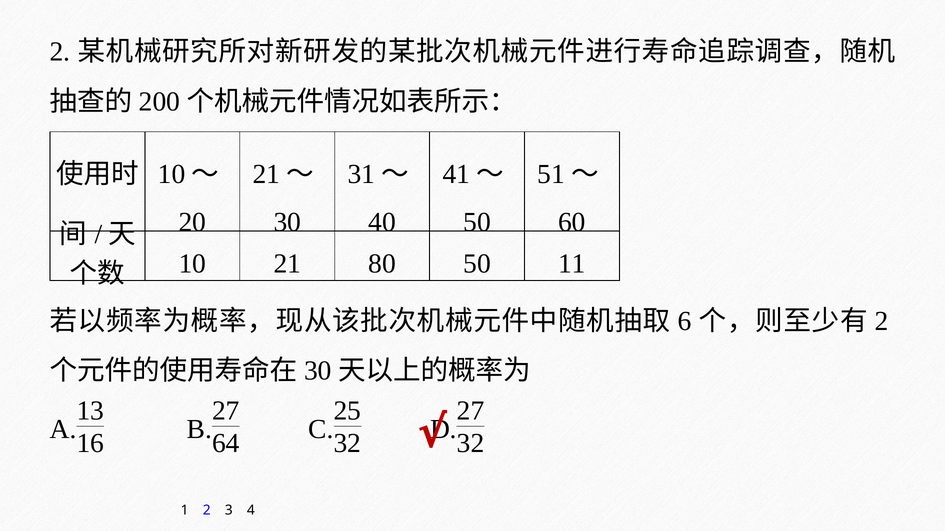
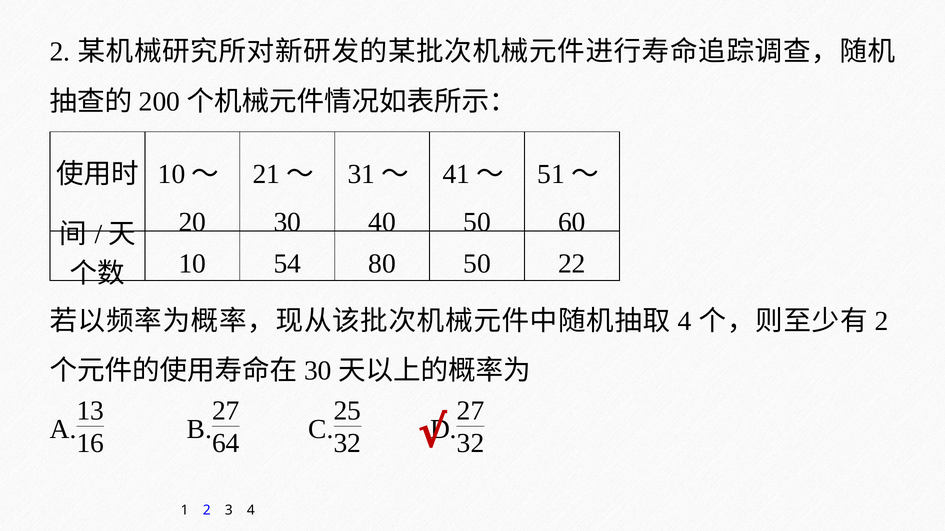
10 21: 21 -> 54 (287, 264)
11: 11 -> 22 (572, 264)
6: 6 -> 4 (685, 321)
